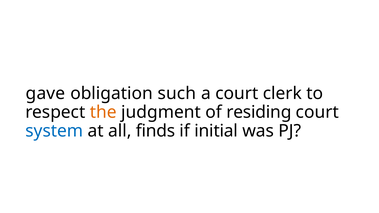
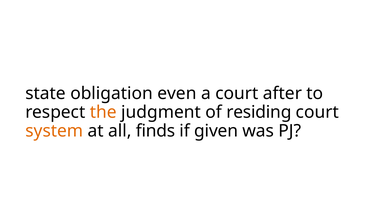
gave: gave -> state (46, 94)
such: such -> even (177, 94)
clerk: clerk -> after (282, 94)
system colour: blue -> orange (54, 131)
initial: initial -> given (216, 131)
